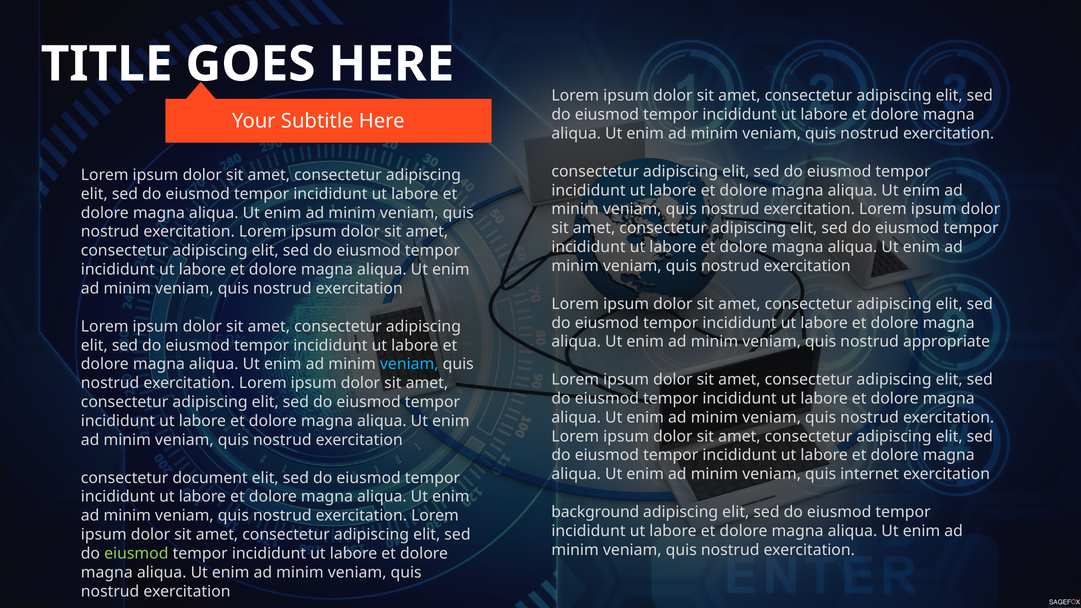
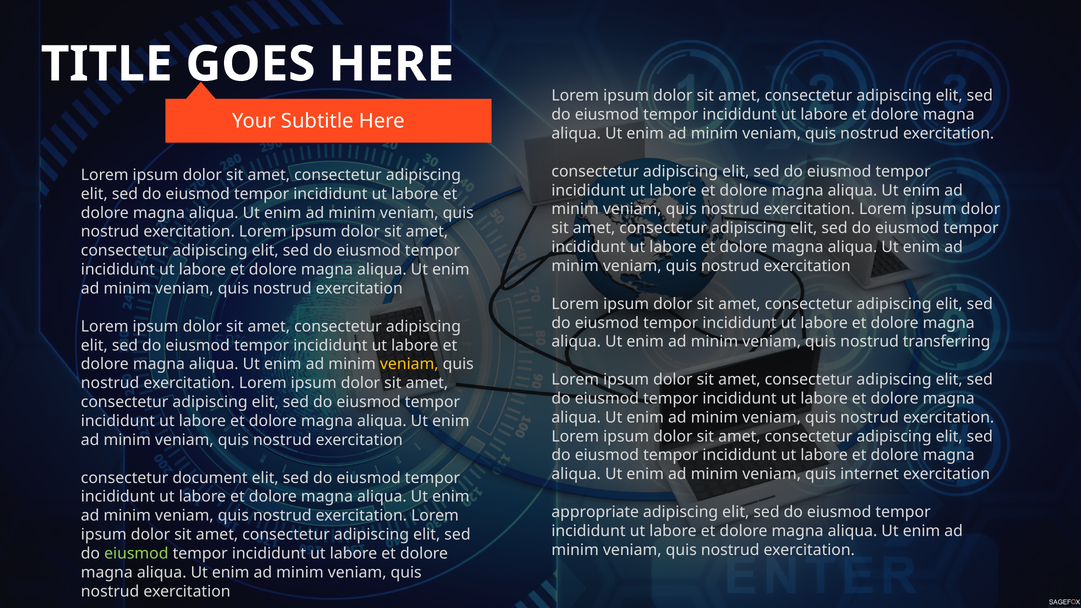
appropriate: appropriate -> transferring (947, 342)
veniam colour: light blue -> yellow (409, 364)
background: background -> appropriate (595, 512)
